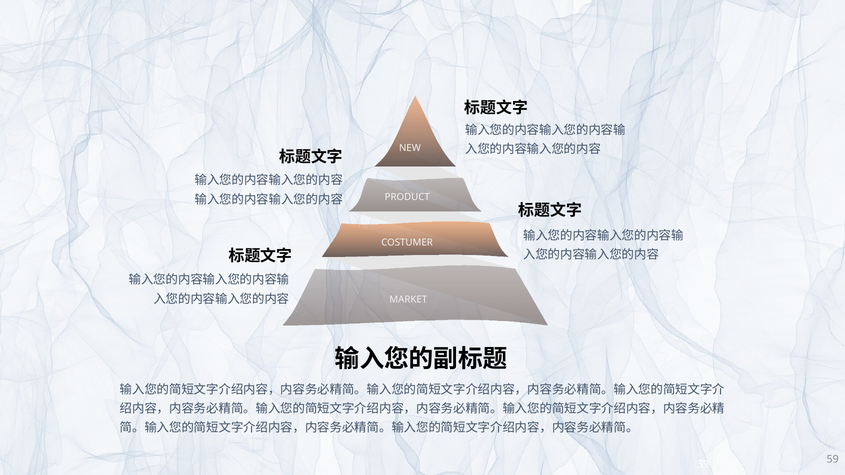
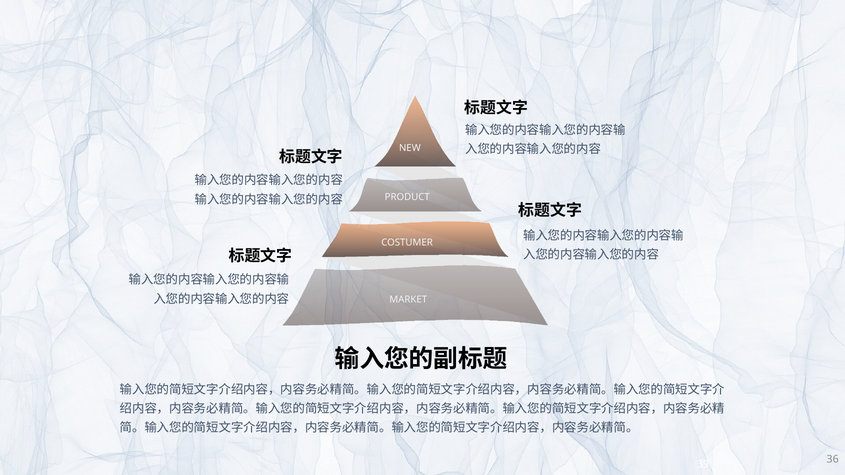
59: 59 -> 36 (833, 460)
